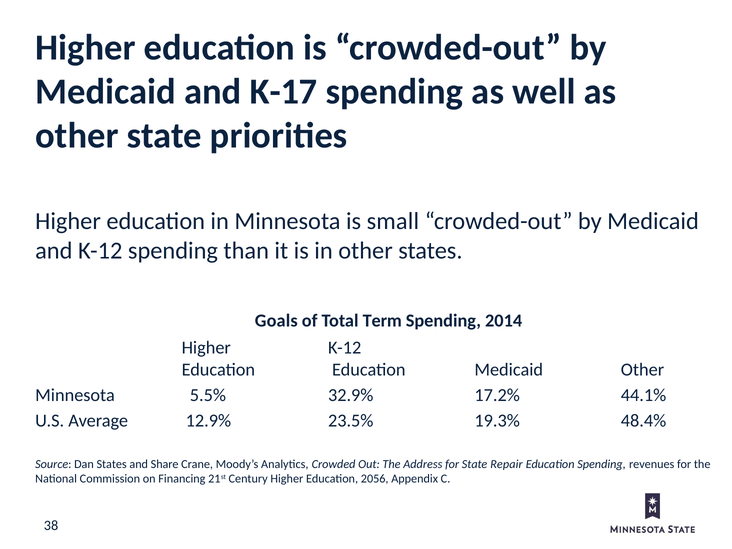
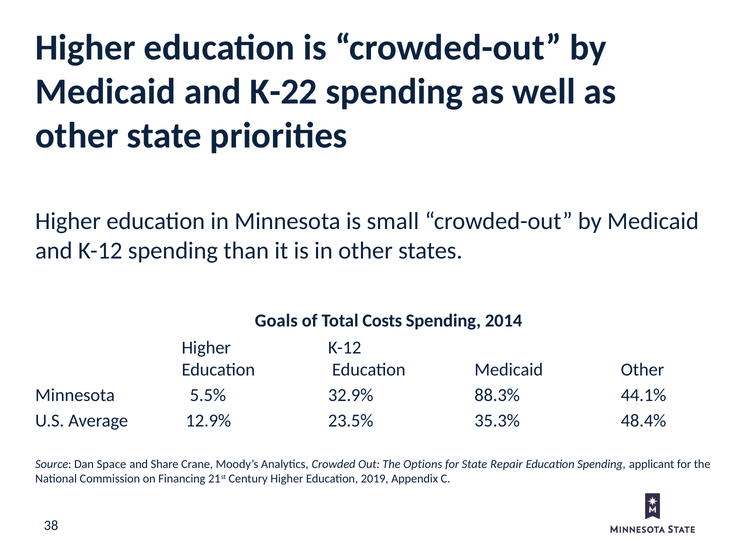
K-17: K-17 -> K-22 (284, 92)
Term: Term -> Costs (382, 321)
17.2%: 17.2% -> 88.3% (497, 395)
19.3%: 19.3% -> 35.3% (497, 421)
Dan States: States -> Space (112, 464)
Address: Address -> Options (423, 464)
revenues: revenues -> applicant (652, 464)
2056: 2056 -> 2019 (375, 479)
